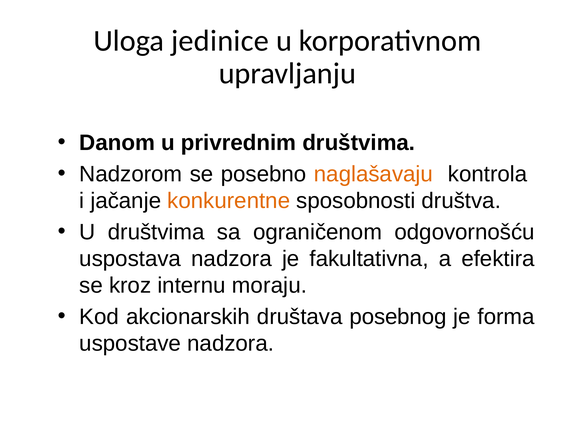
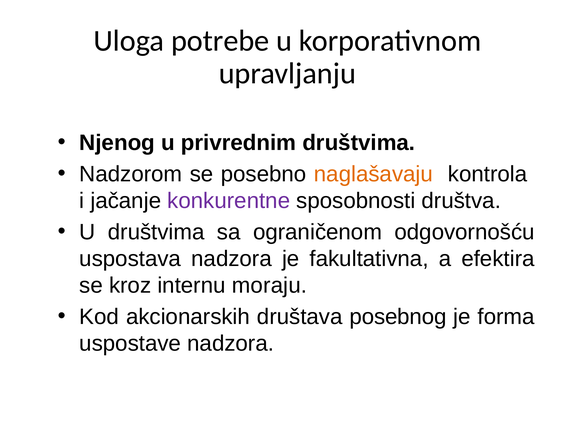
jedinice: jedinice -> potrebe (220, 41)
Danom: Danom -> Njenog (117, 143)
konkurentne colour: orange -> purple (229, 201)
